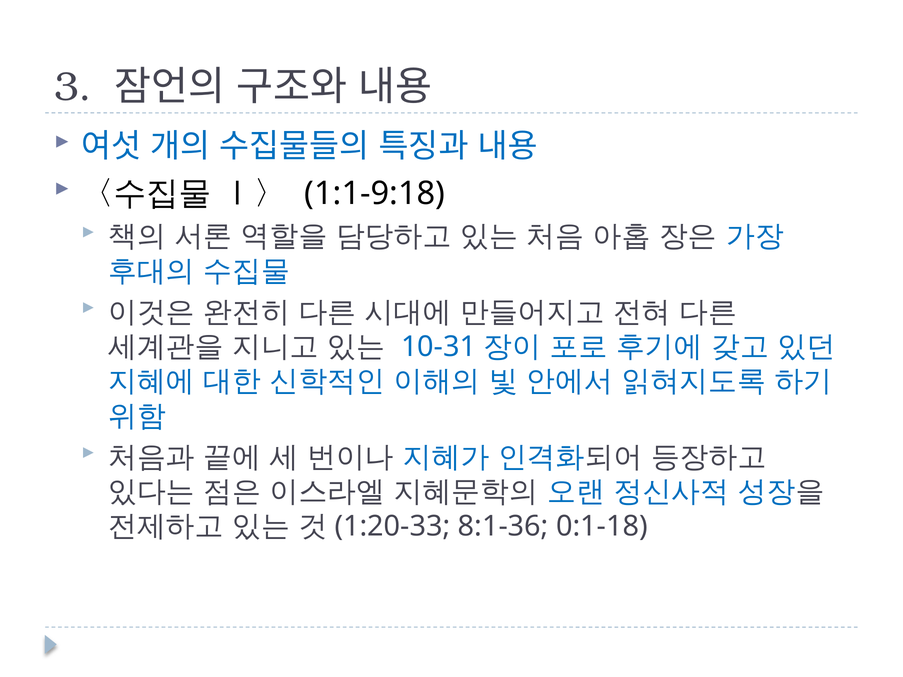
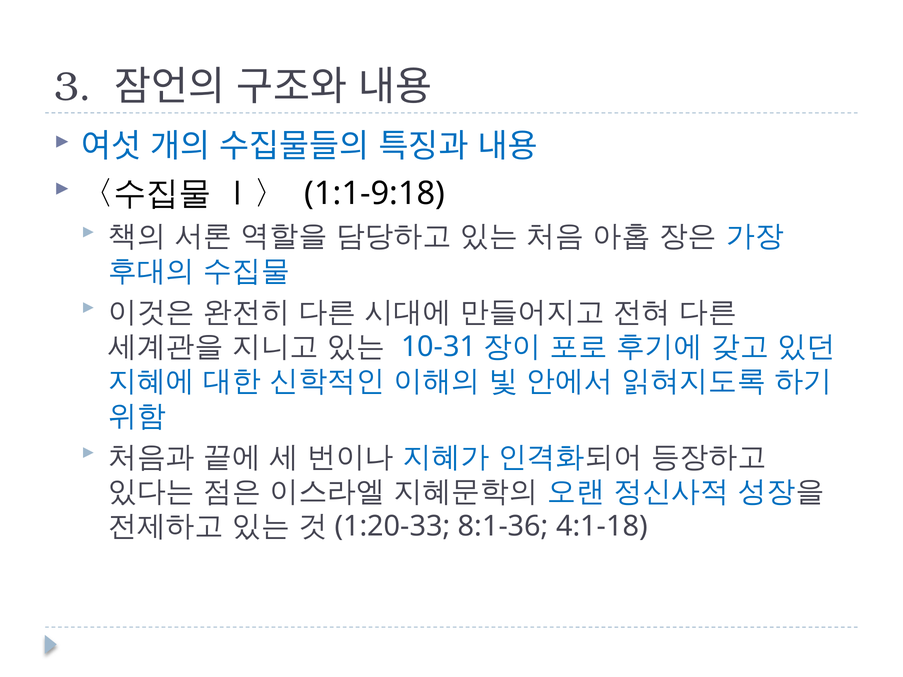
0:1-18: 0:1-18 -> 4:1-18 (602, 527)
